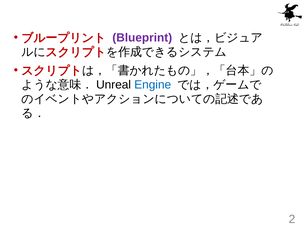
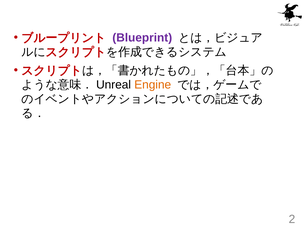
Engine colour: blue -> orange (153, 85)
